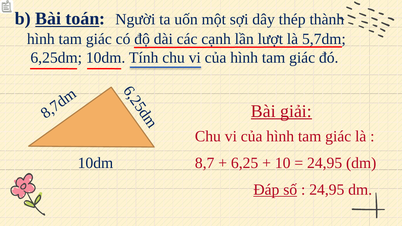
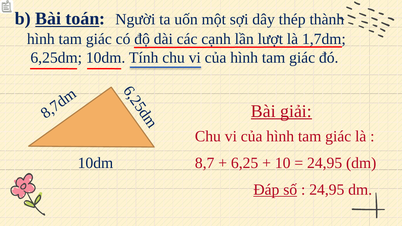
5,7dm: 5,7dm -> 1,7dm (324, 39)
